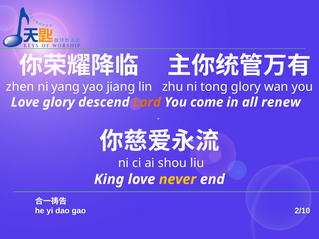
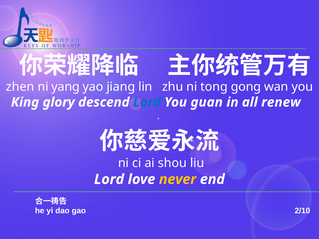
tong glory: glory -> gong (246, 87)
Love: Love -> King (25, 102)
Lord colour: orange -> blue (147, 102)
come: come -> guan (207, 102)
King: King -> Lord (109, 179)
